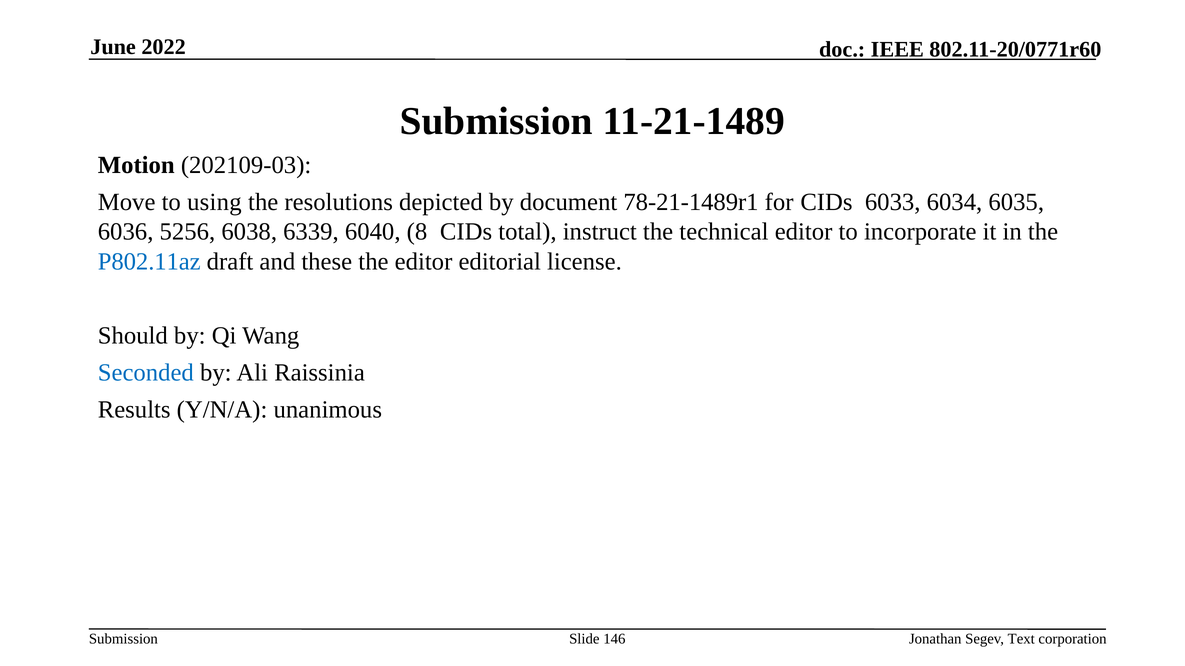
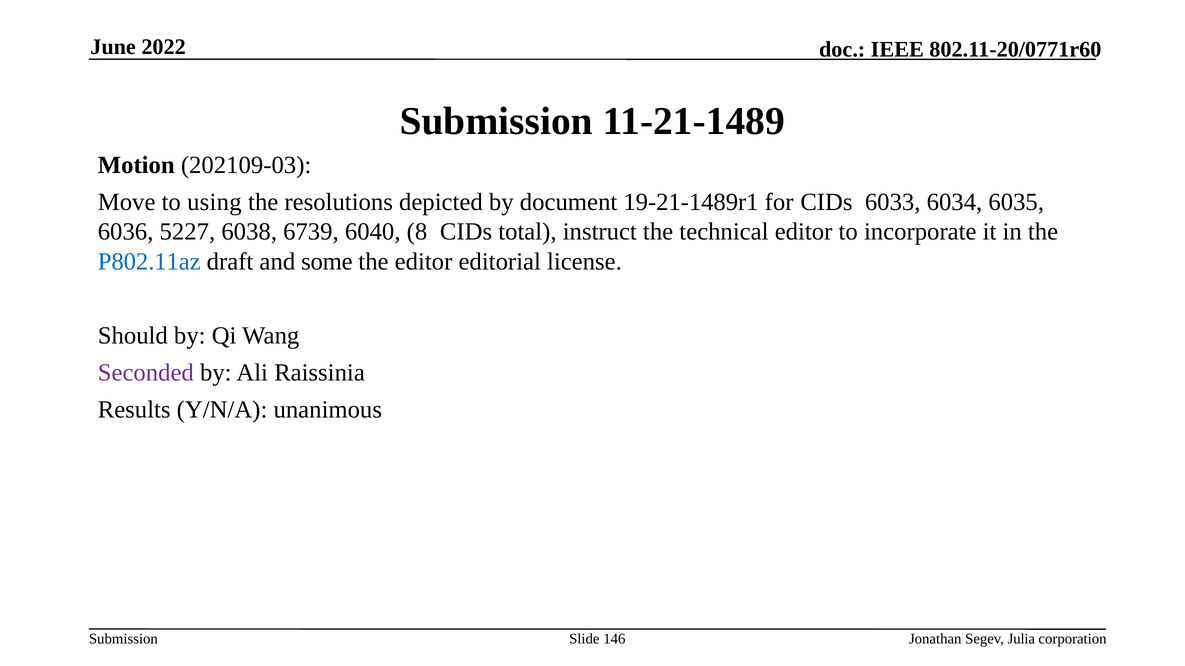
78-21-1489r1: 78-21-1489r1 -> 19-21-1489r1 (691, 202)
5256: 5256 -> 5227 (187, 232)
6339: 6339 -> 6739 (311, 232)
these: these -> some (327, 262)
Seconded colour: blue -> purple (146, 373)
Text: Text -> Julia (1021, 639)
